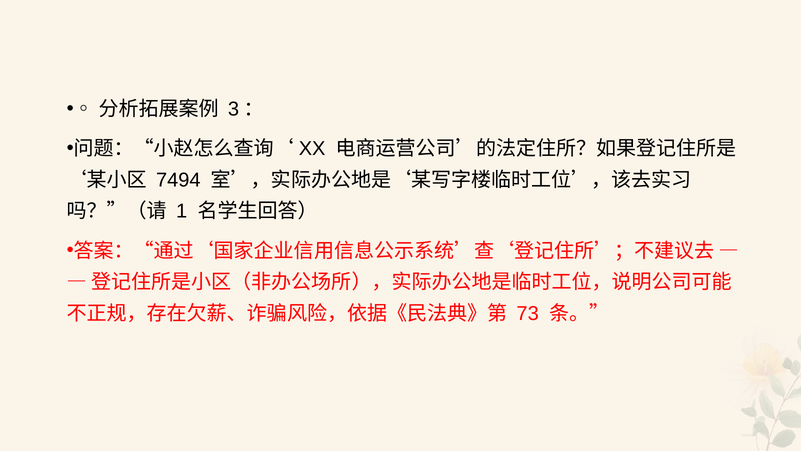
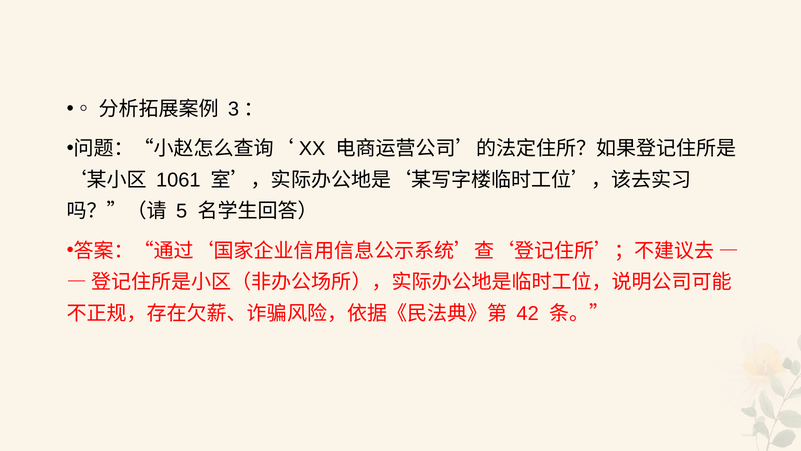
7494: 7494 -> 1061 (178, 180)
1: 1 -> 5 (182, 211)
73: 73 -> 42 (528, 313)
